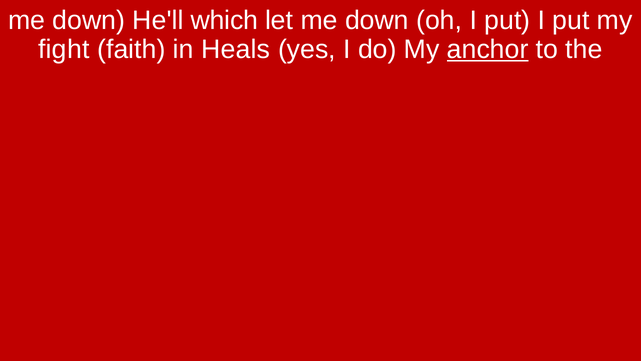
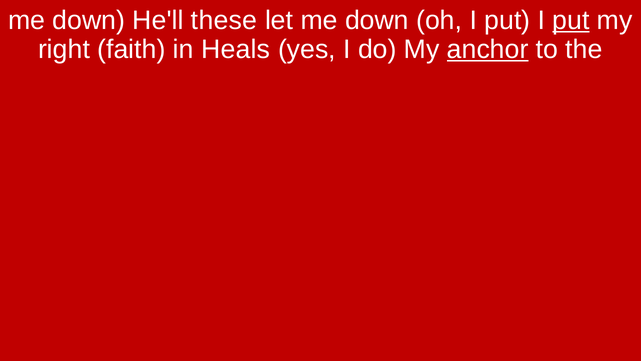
which: which -> these (224, 20)
put underline: none -> present (571, 20)
fight: fight -> right (64, 49)
